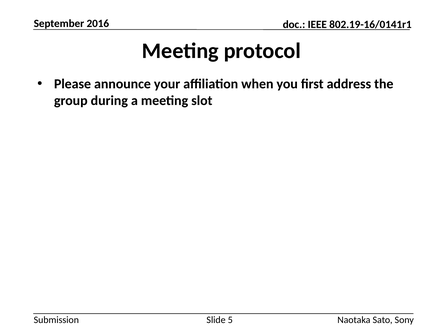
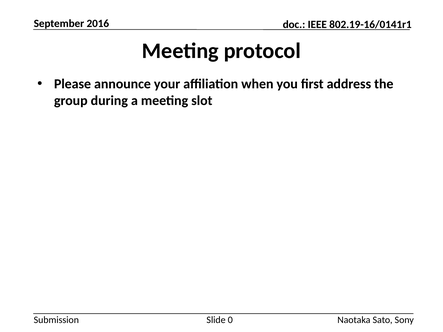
5: 5 -> 0 (230, 320)
